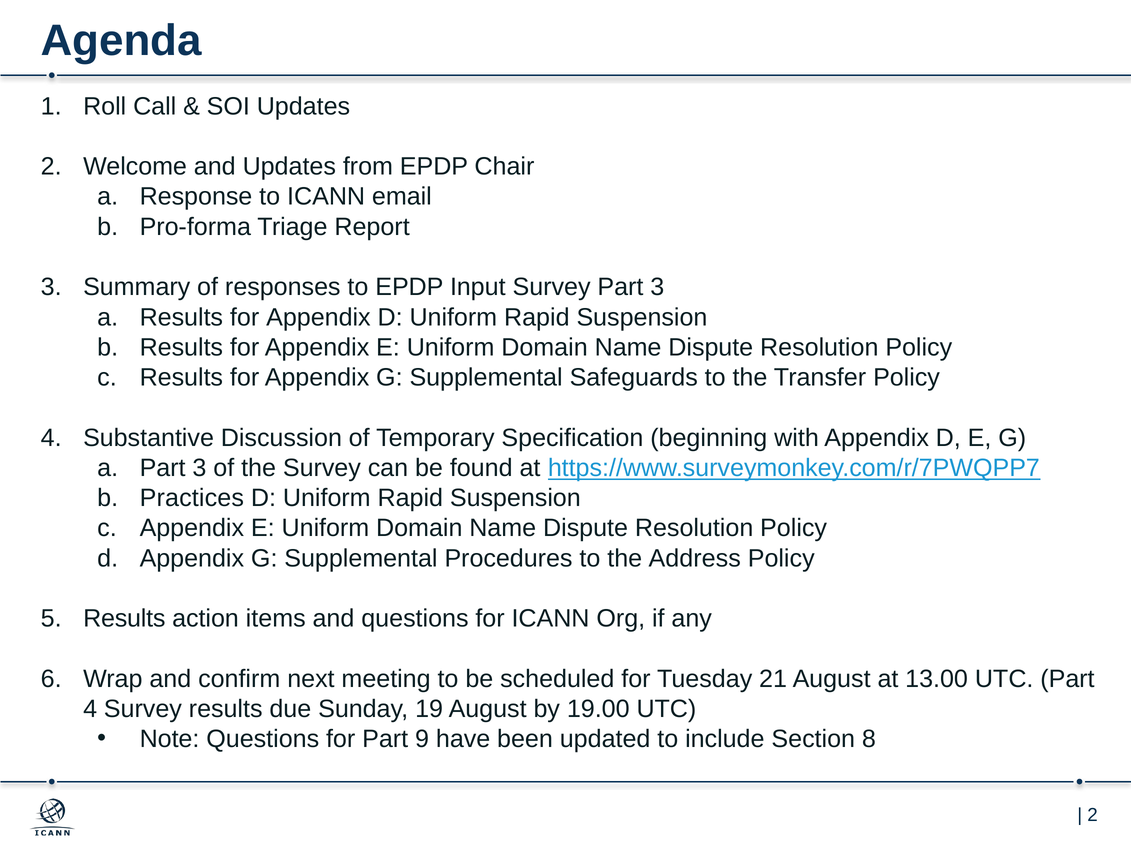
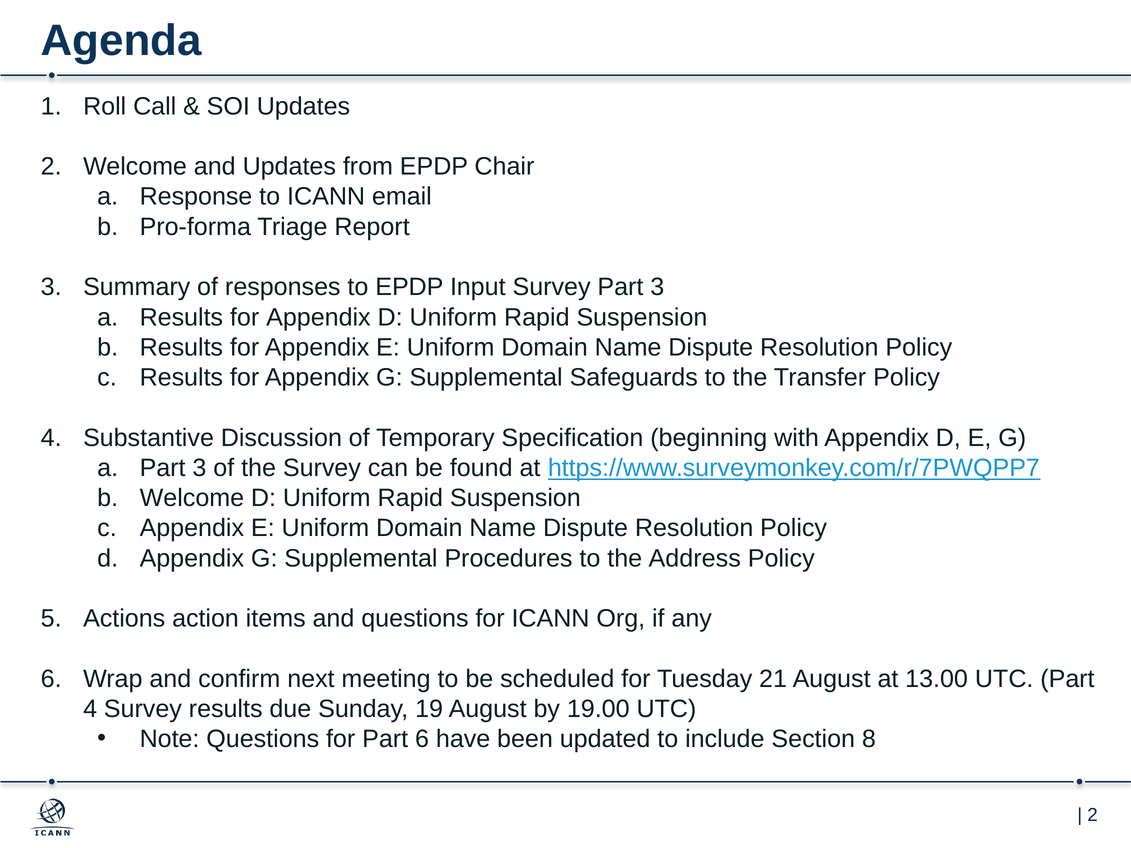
Practices: Practices -> Welcome (192, 498)
Results: Results -> Actions (124, 619)
Part 9: 9 -> 6 (422, 739)
